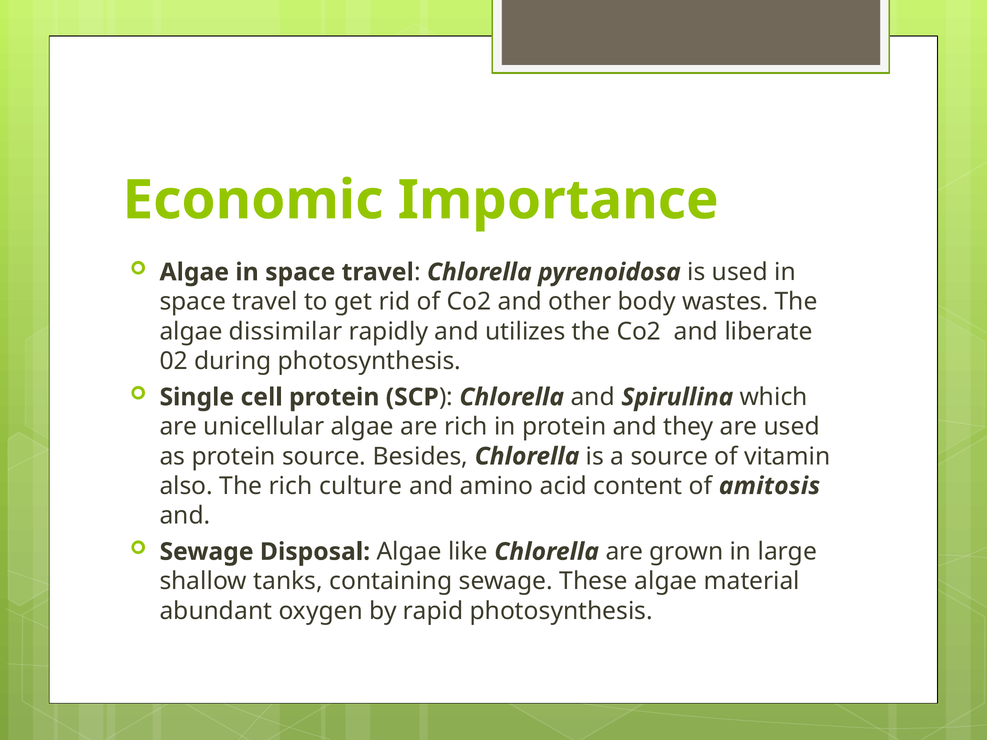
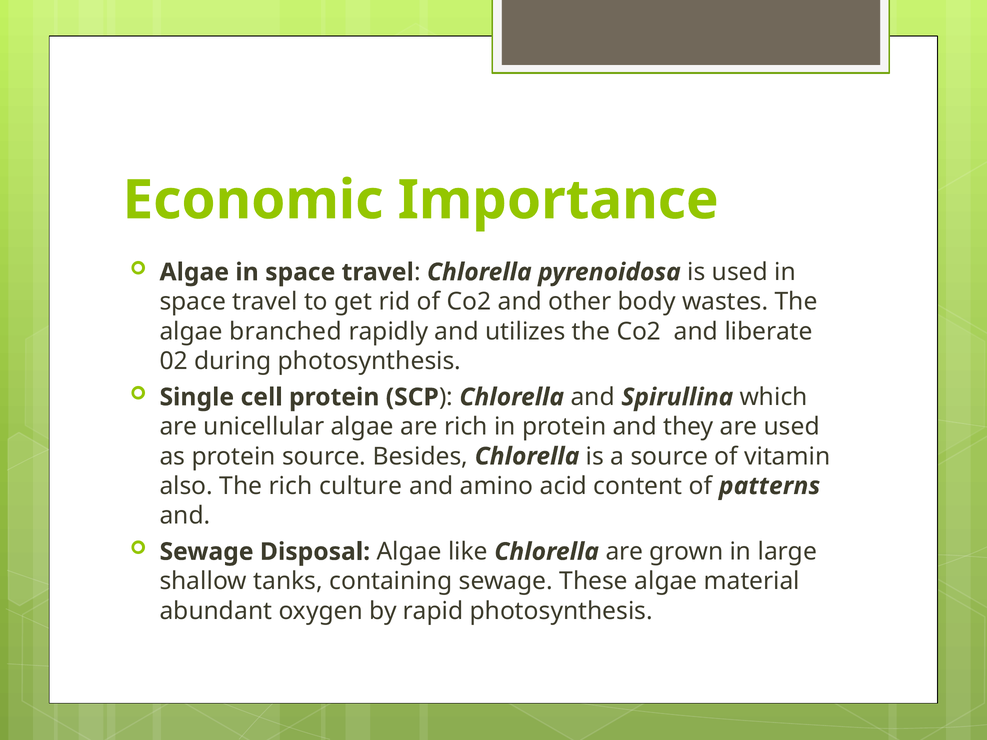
dissimilar: dissimilar -> branched (286, 332)
amitosis: amitosis -> patterns (770, 486)
